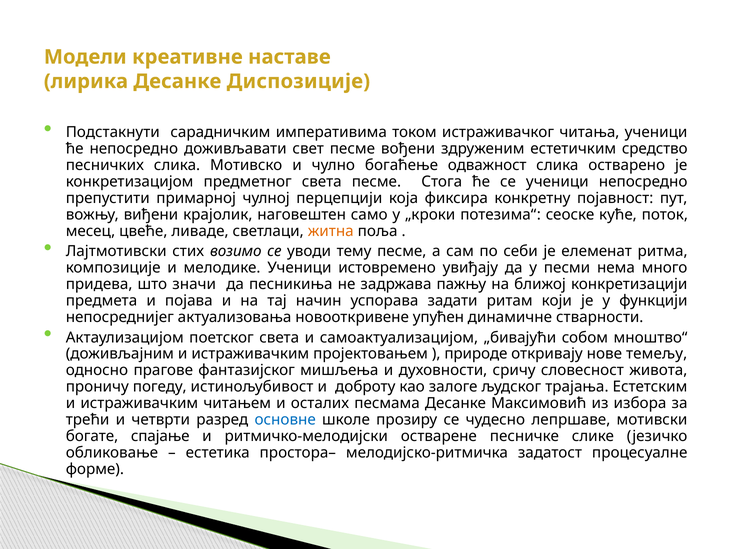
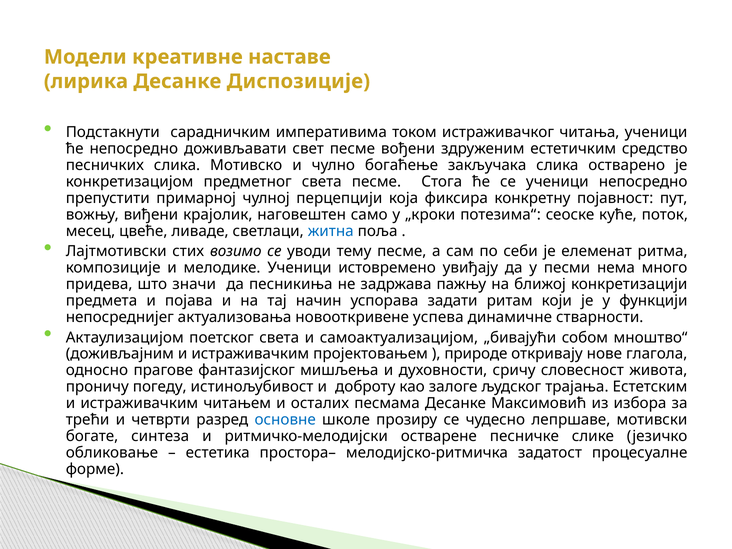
одважност: одважност -> закључака (487, 165)
житна colour: orange -> blue (331, 231)
упућен: упућен -> успева (438, 317)
темељу: темељу -> глагола (657, 354)
спајање: спајање -> синтеза (160, 436)
